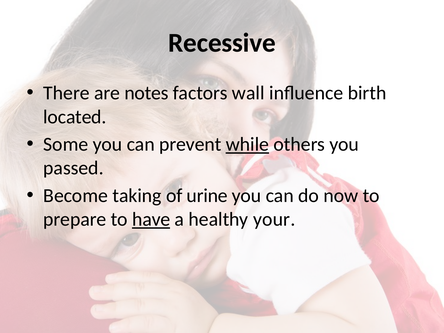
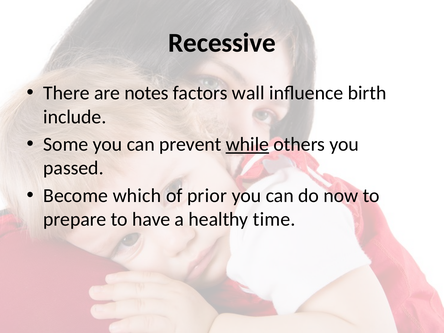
located: located -> include (75, 117)
taking: taking -> which (137, 196)
urine: urine -> prior (207, 196)
have underline: present -> none (151, 219)
your: your -> time (274, 219)
